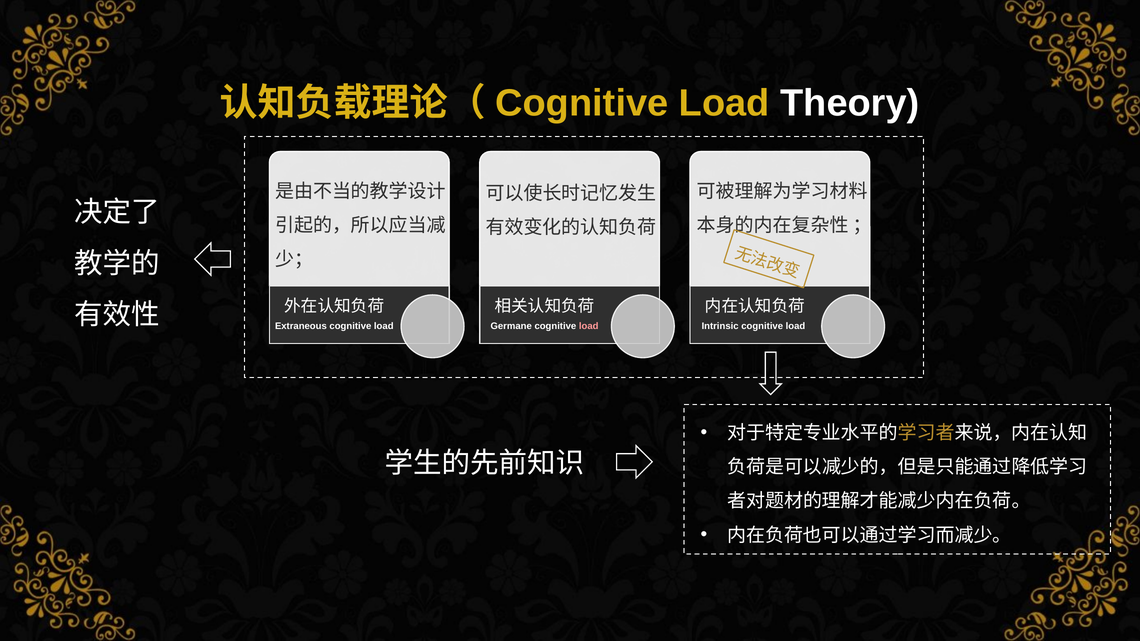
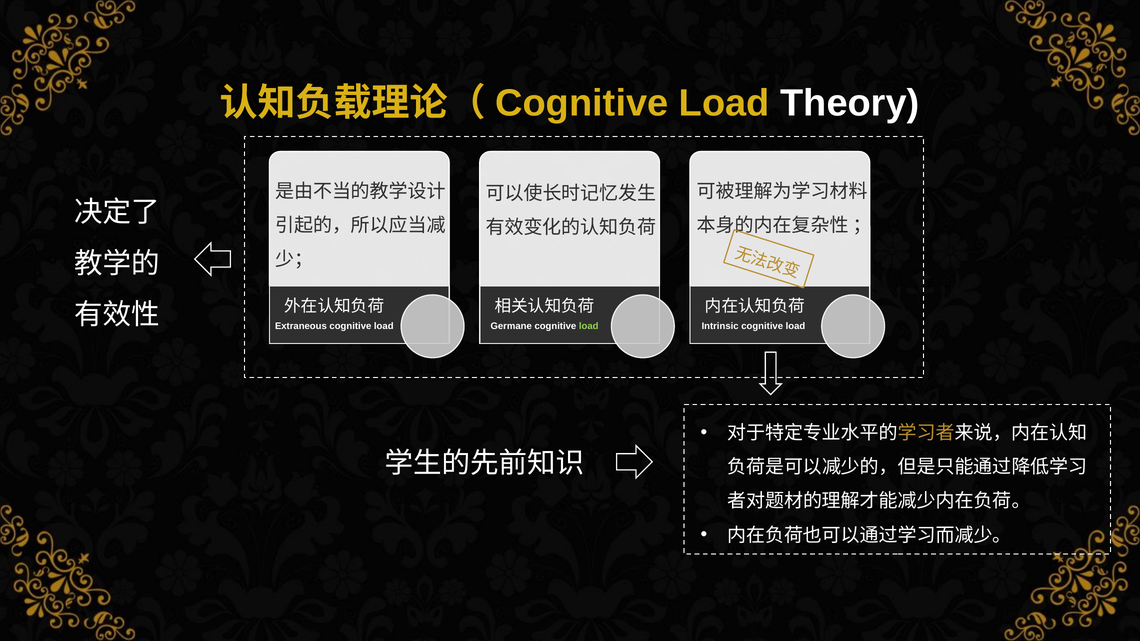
load colour: pink -> light green (589, 326)
